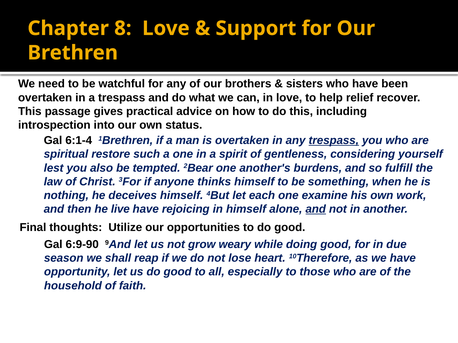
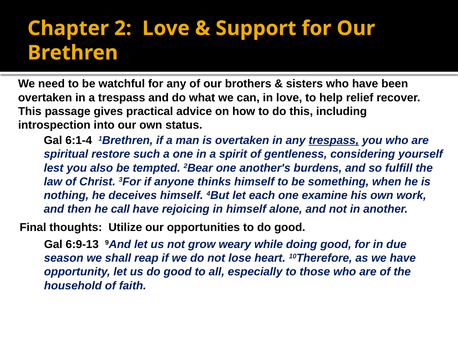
8: 8 -> 2 (123, 28)
live: live -> call (120, 209)
and underline: present -> none (316, 209)
6:9-90: 6:9-90 -> 6:9-13 (82, 245)
